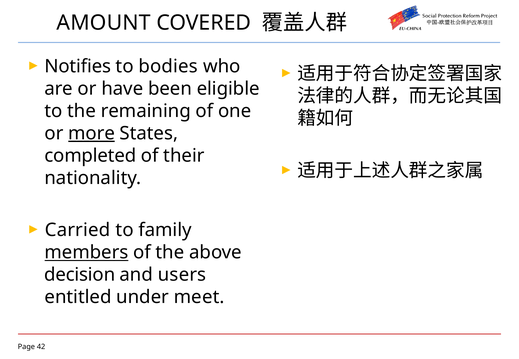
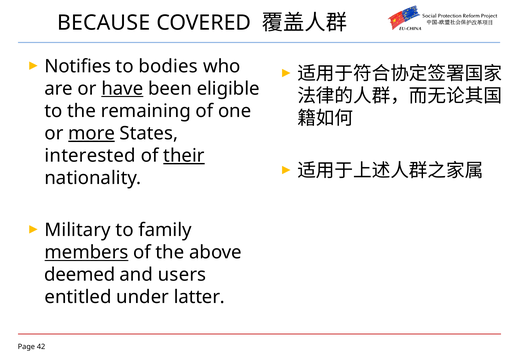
AMOUNT: AMOUNT -> BECAUSE (104, 23)
have underline: none -> present (122, 89)
completed: completed -> interested (90, 156)
their underline: none -> present (184, 156)
Carried: Carried -> Military (78, 230)
decision: decision -> deemed (80, 275)
meet: meet -> latter (199, 297)
